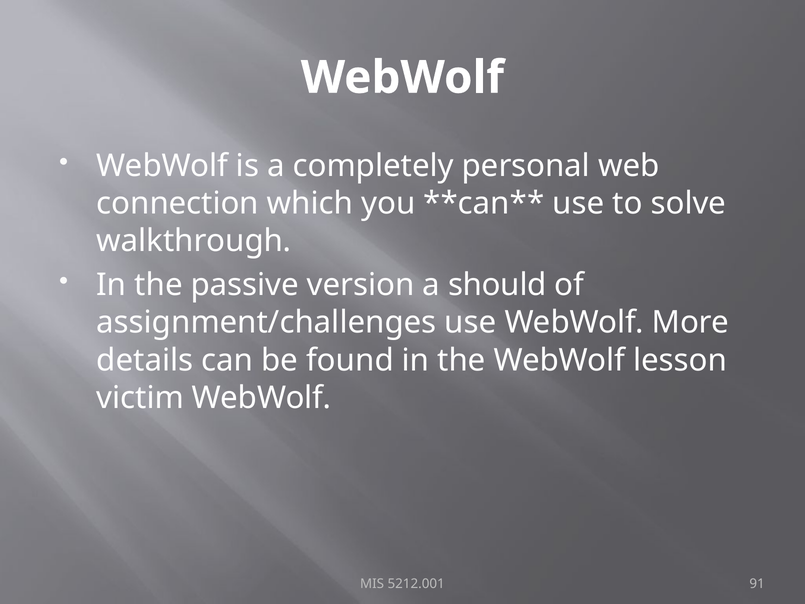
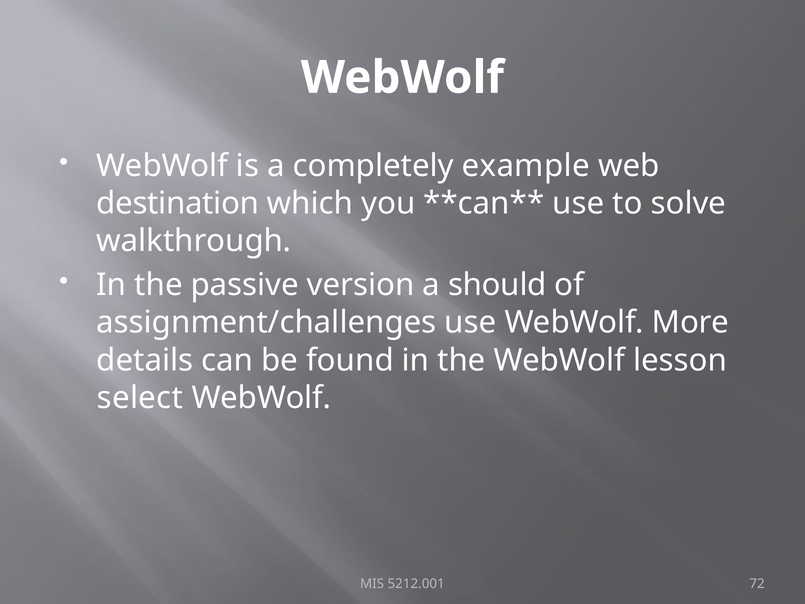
personal: personal -> example (526, 166)
connection: connection -> destination (178, 203)
victim: victim -> select (140, 398)
91: 91 -> 72 (757, 584)
